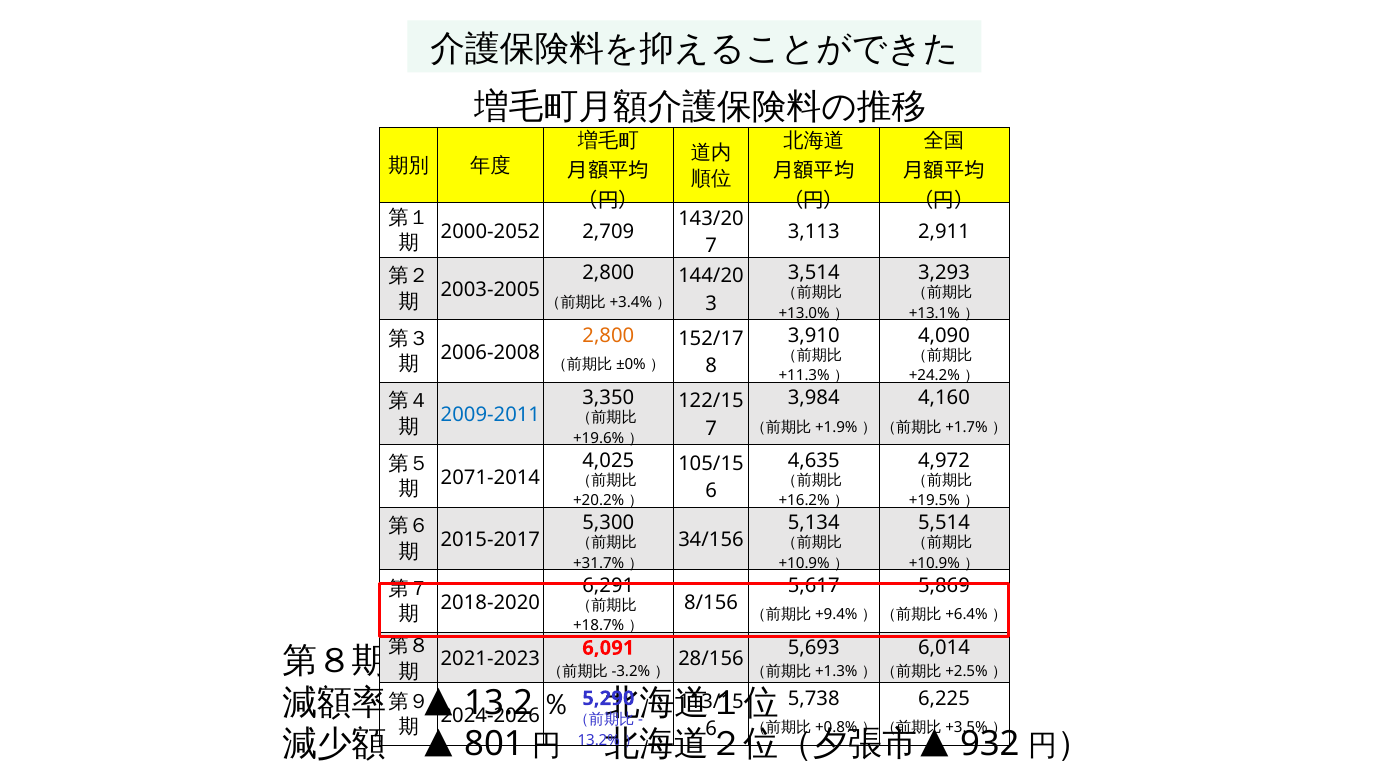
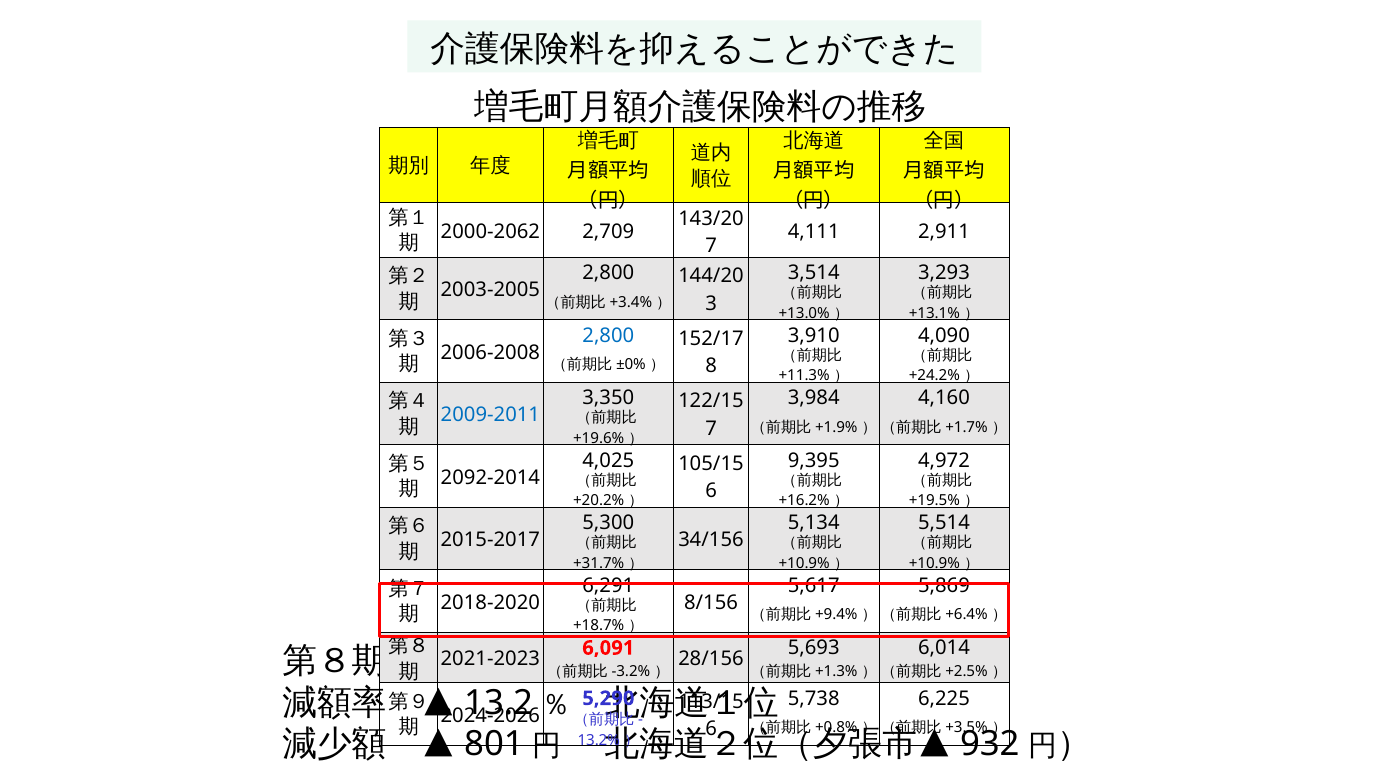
3,113: 3,113 -> 4,111 (814, 232)
2000-2052: 2000-2052 -> 2000-2062 (490, 232)
2,800 colour: orange -> blue (608, 336)
4,635: 4,635 -> 9,395 (814, 461)
2071-2014: 2071-2014 -> 2092-2014 (490, 478)
